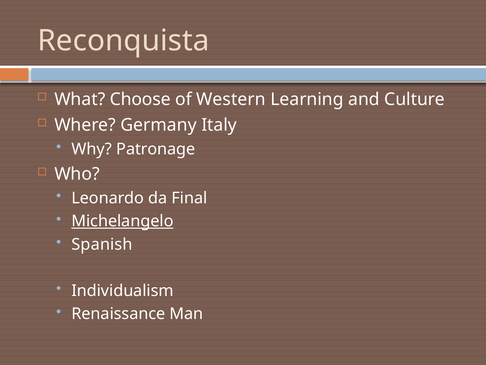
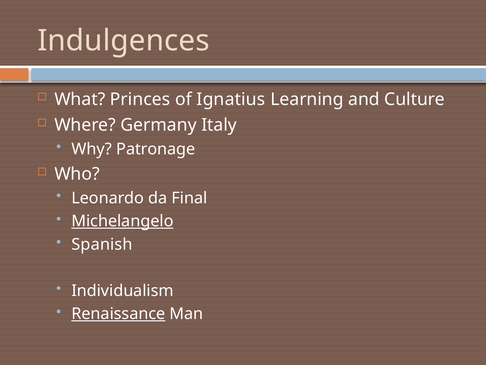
Reconquista: Reconquista -> Indulgences (123, 41)
Choose: Choose -> Princes (140, 99)
Western: Western -> Ignatius (231, 99)
Renaissance underline: none -> present (118, 314)
